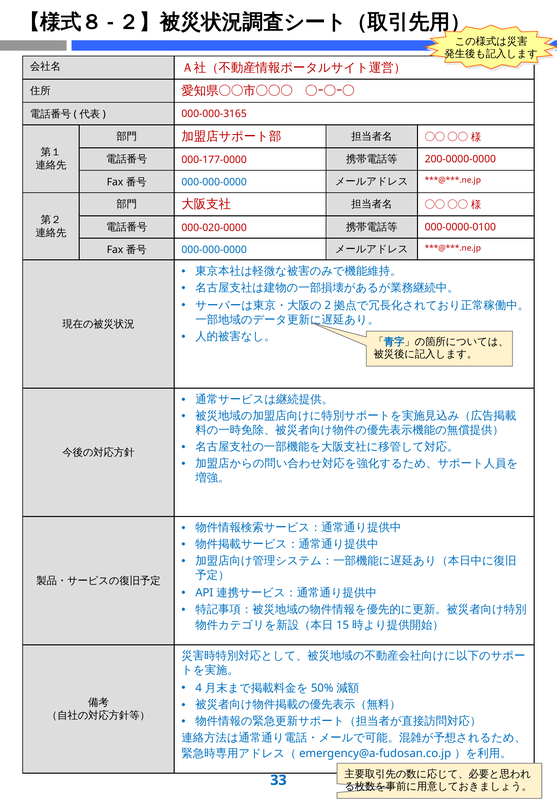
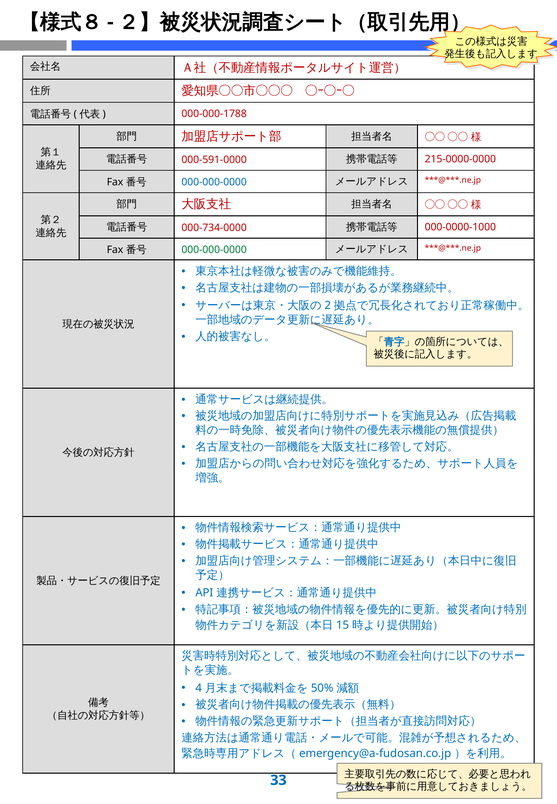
000-000-3165: 000-000-3165 -> 000-000-1788 (214, 114)
000-177-0000: 000-177-0000 -> 000-591-0000 (214, 160)
200-0000-0000: 200-0000-0000 -> 215-0000-0000 (460, 159)
000-020-0000: 000-020-0000 -> 000-734-0000 (214, 228)
000-0000-0100: 000-0000-0100 -> 000-0000-1000 (460, 227)
000-000-0000 colour: blue -> green (214, 250)
